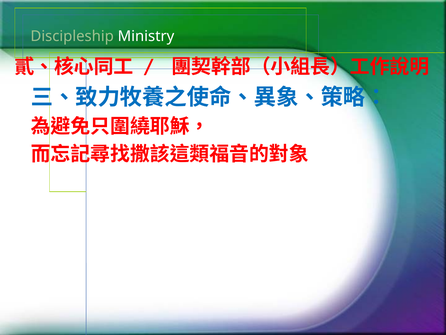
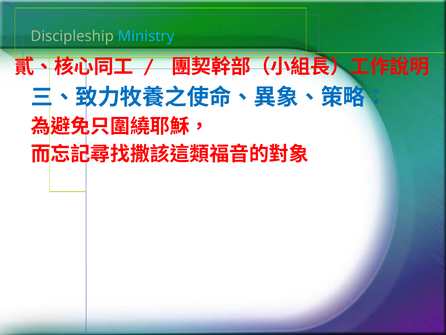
Ministry colour: white -> light blue (146, 36)
